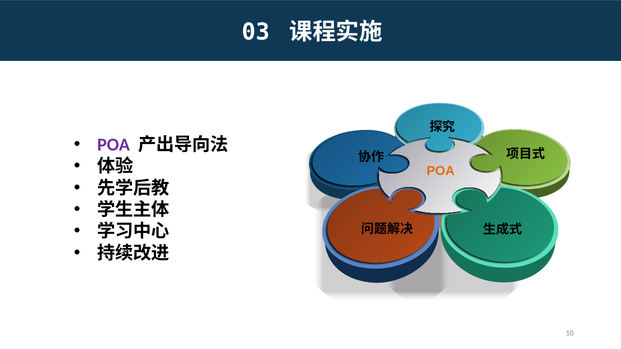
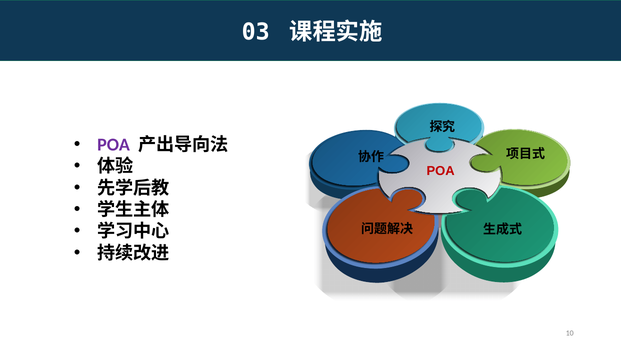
POA colour: orange -> red (441, 171)
